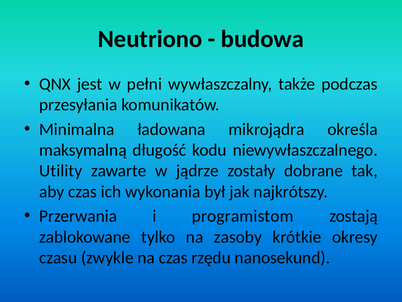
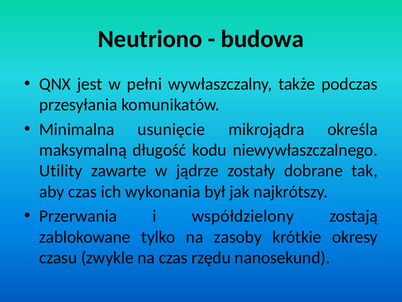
ładowana: ładowana -> usunięcie (171, 129)
programistom: programistom -> współdzielony (243, 216)
